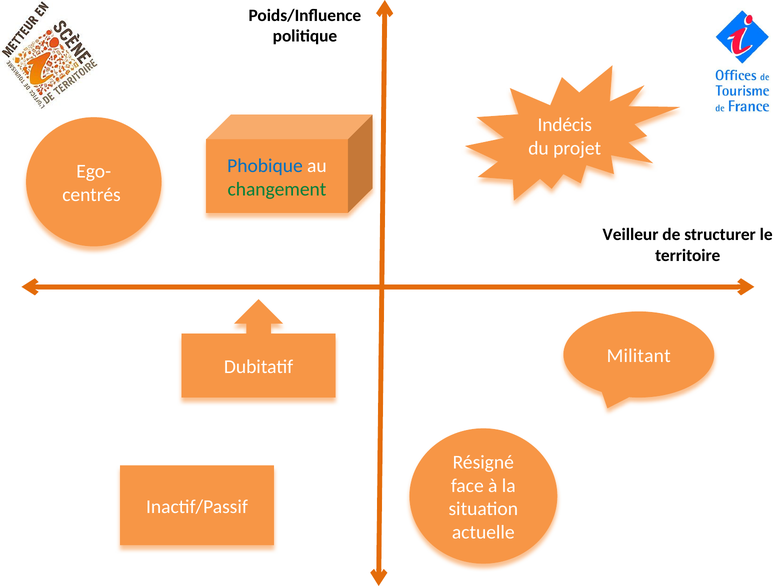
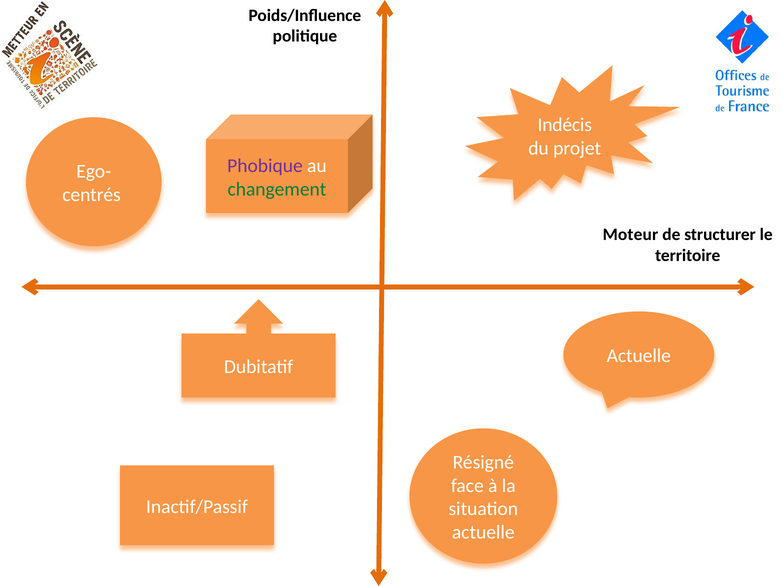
Phobique colour: blue -> purple (265, 166)
Veilleur: Veilleur -> Moteur (630, 235)
Militant: Militant -> Actuelle (639, 356)
